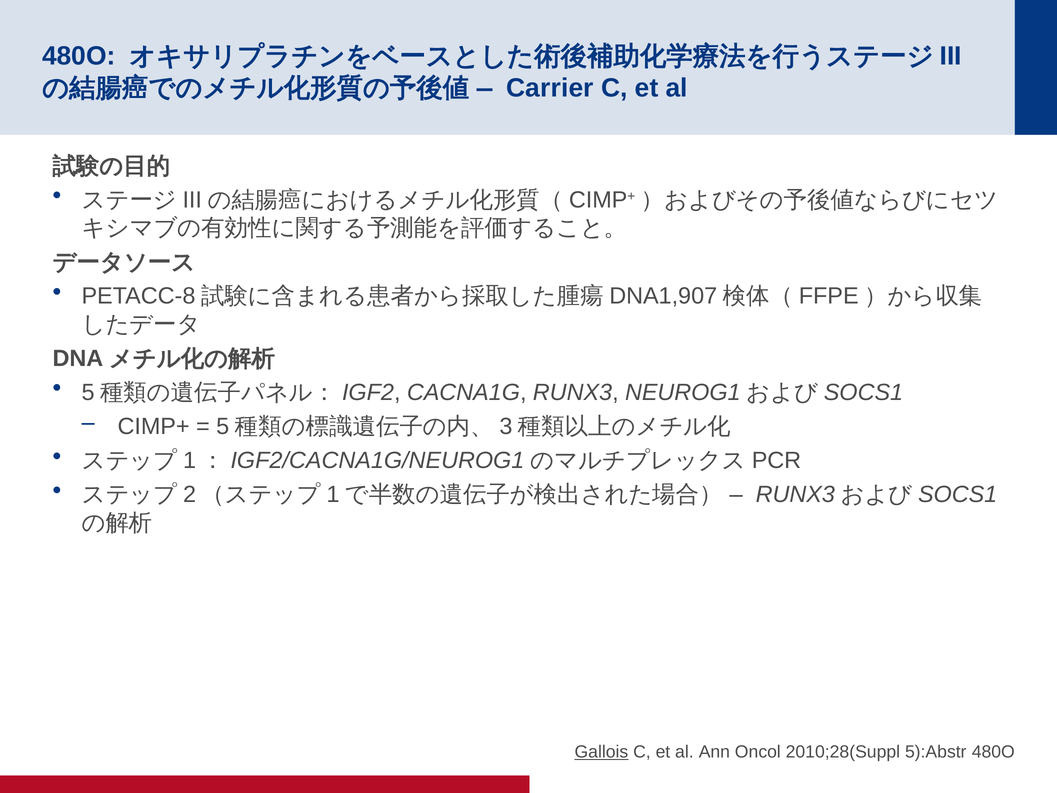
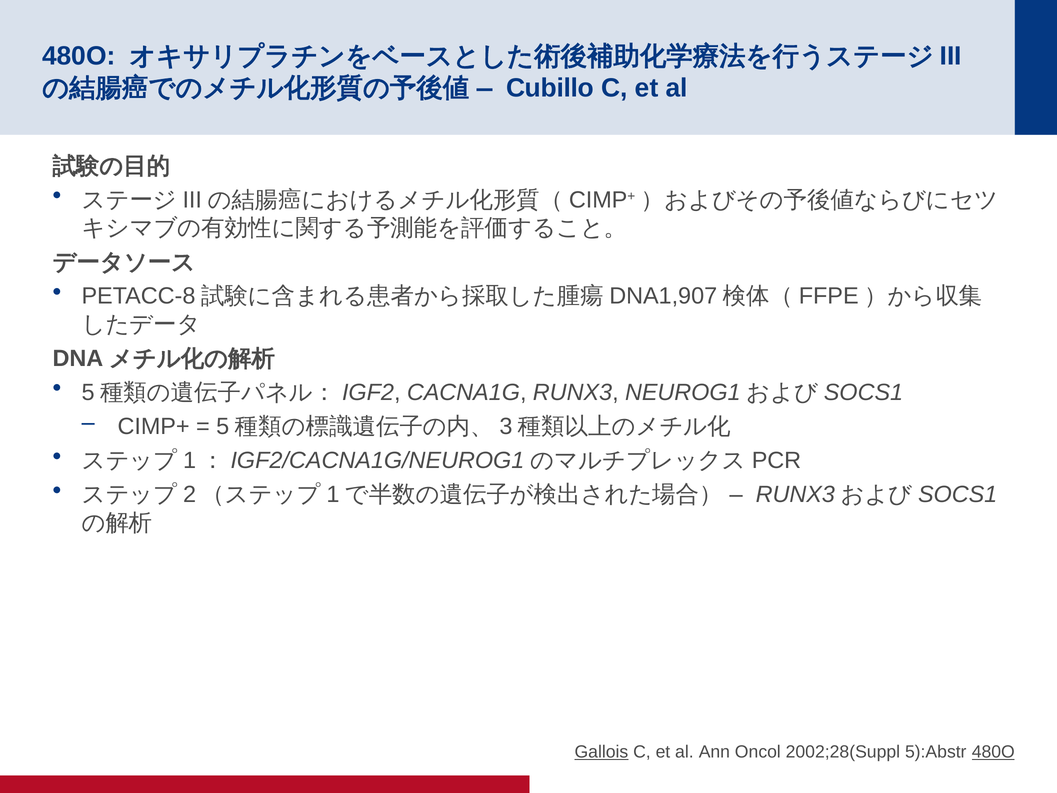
Carrier: Carrier -> Cubillo (550, 88)
2010;28(Suppl: 2010;28(Suppl -> 2002;28(Suppl (843, 752)
480O underline: none -> present (993, 752)
